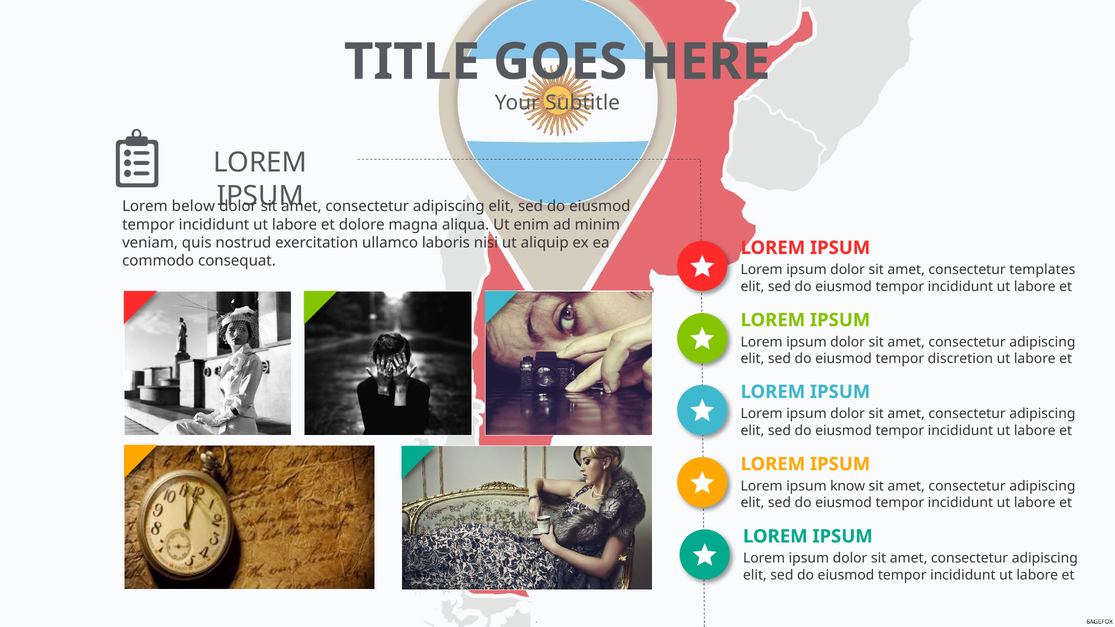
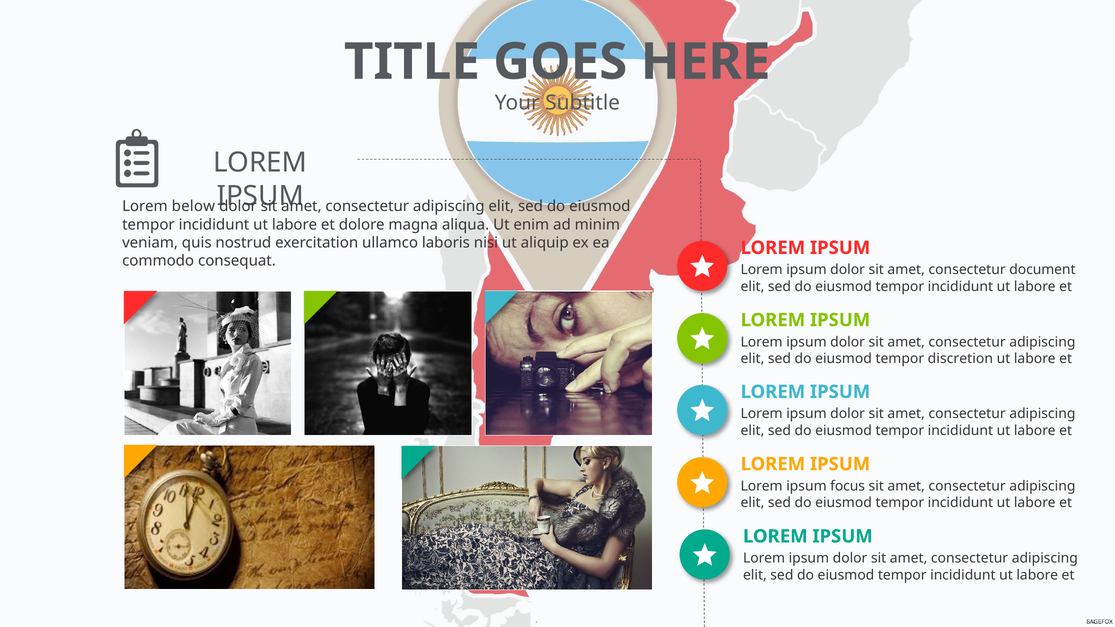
templates: templates -> document (1042, 270)
know: know -> focus (848, 486)
